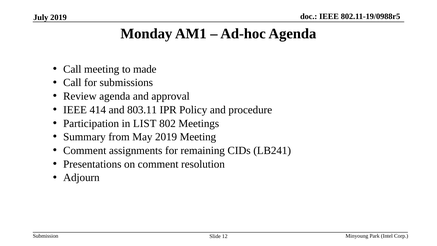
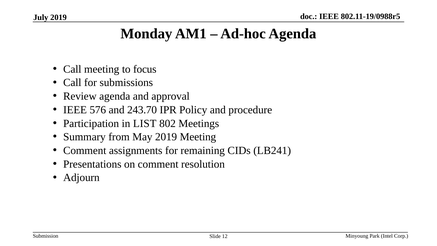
made: made -> focus (145, 69)
414: 414 -> 576 (98, 110)
803.11: 803.11 -> 243.70 (142, 110)
